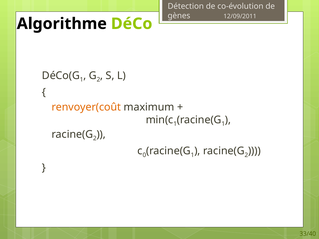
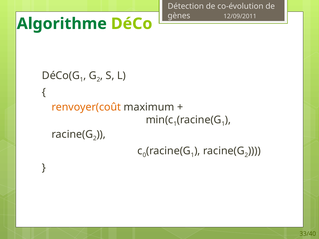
Algorithme colour: black -> green (62, 24)
